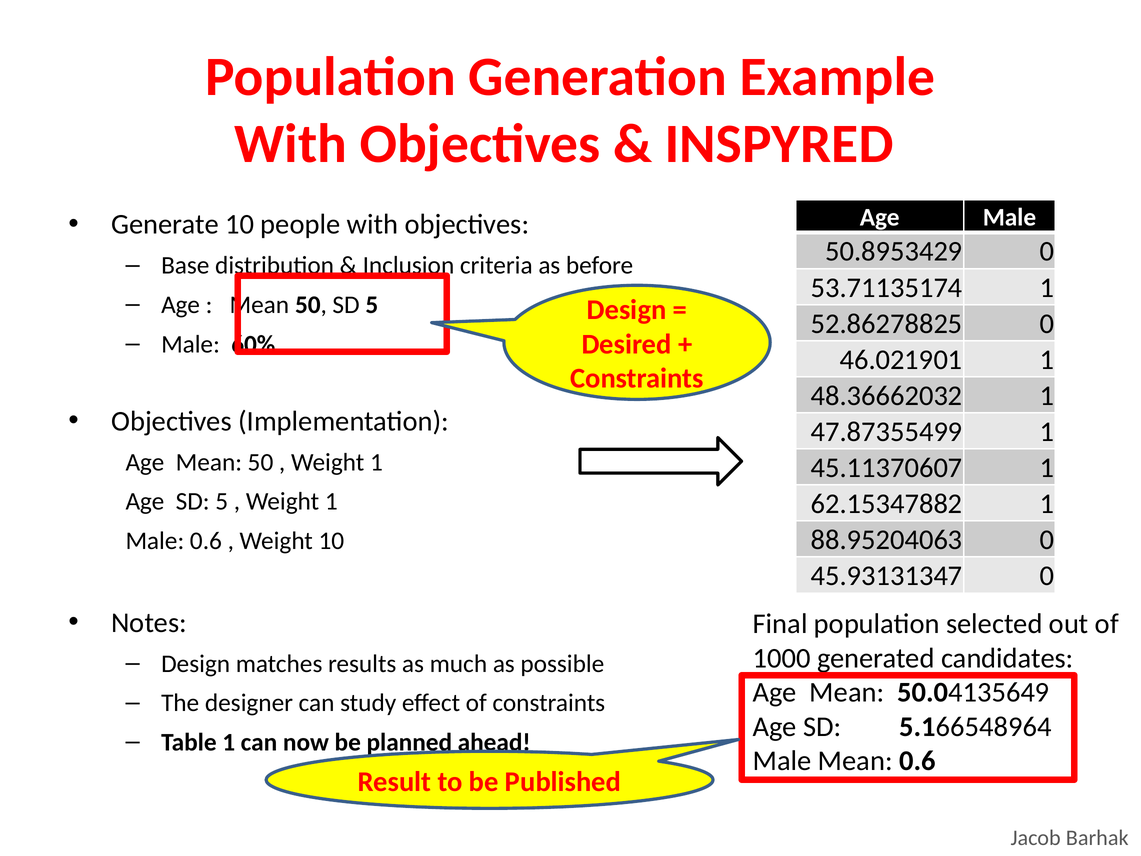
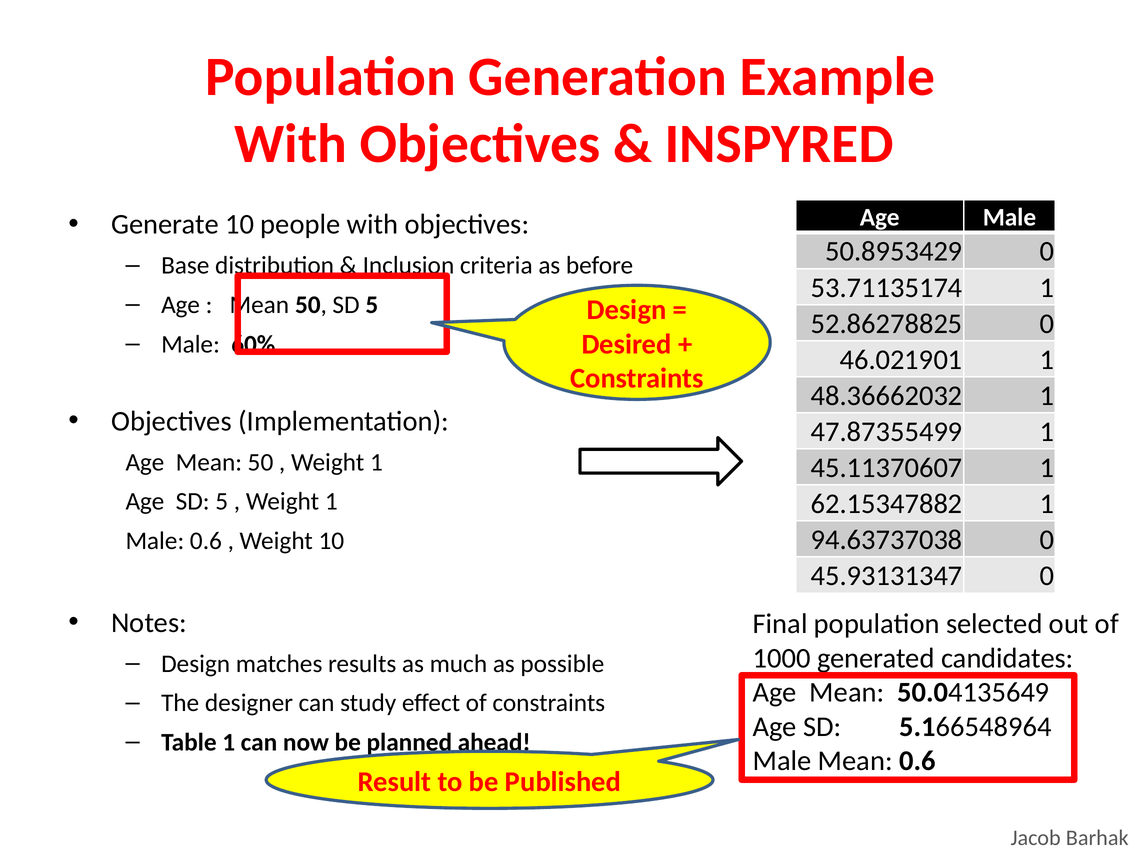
88.95204063: 88.95204063 -> 94.63737038 (887, 540)
